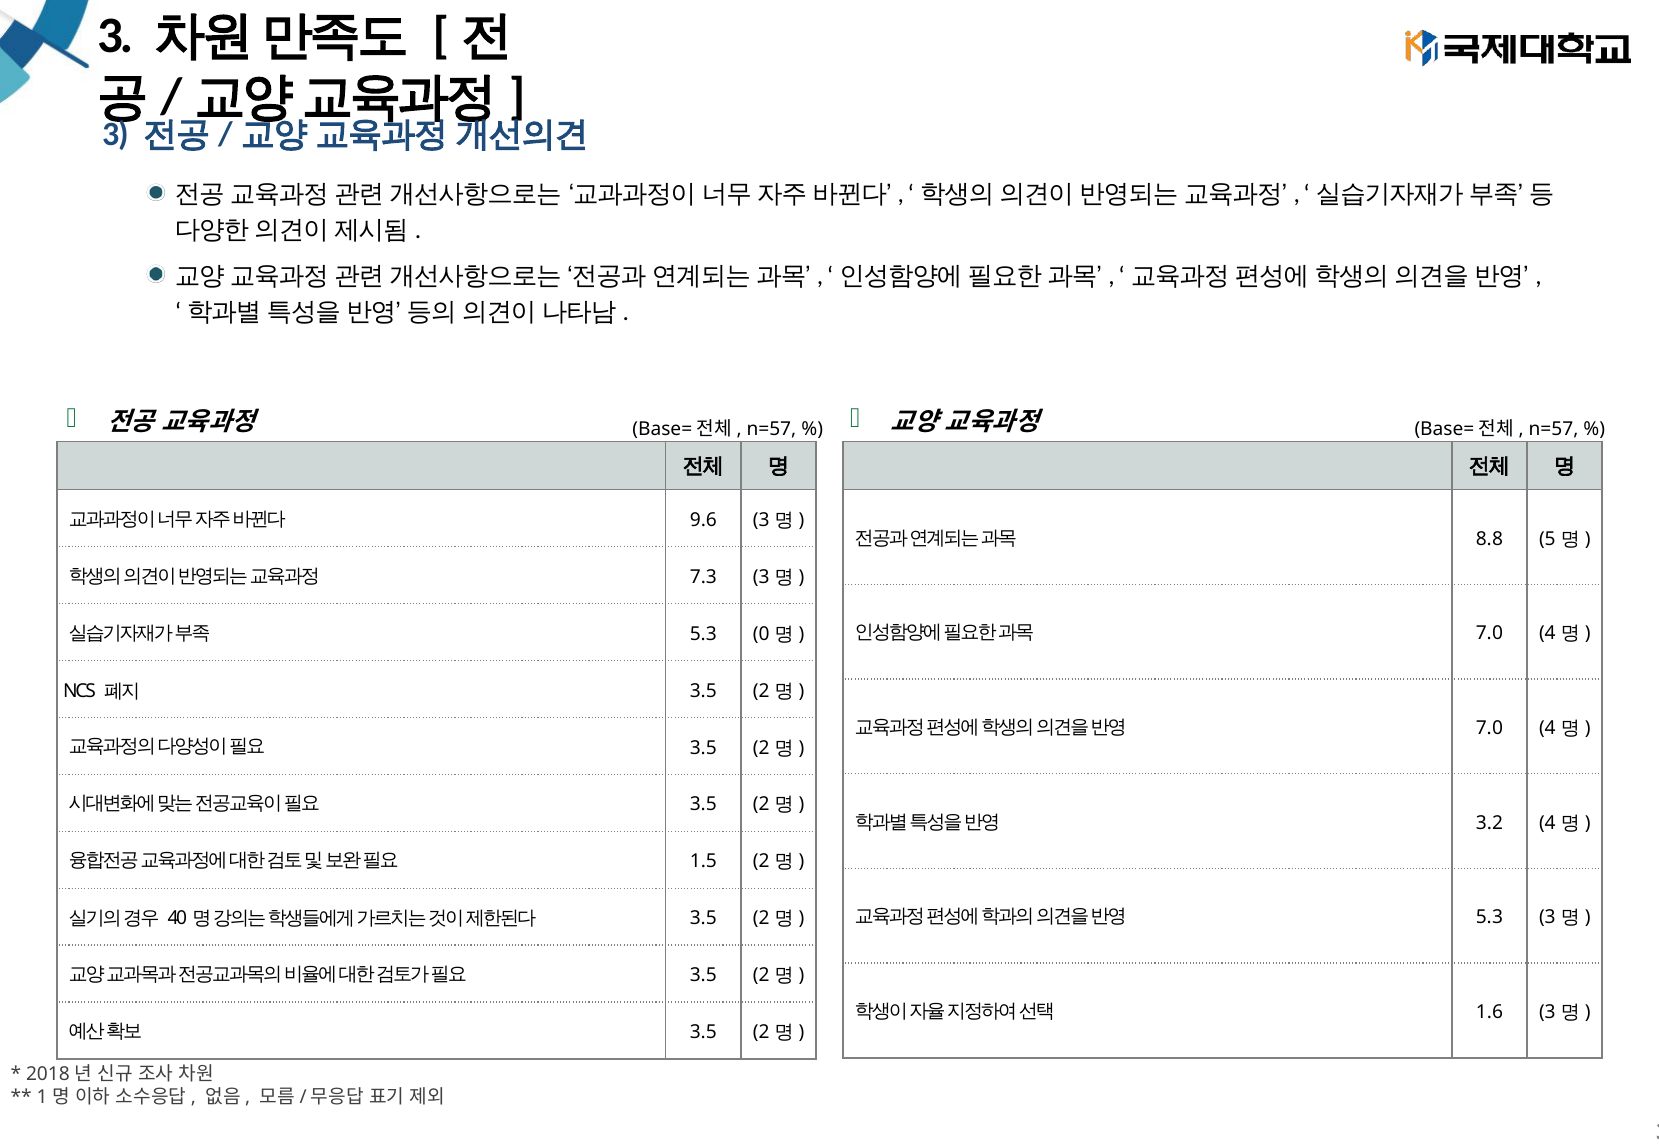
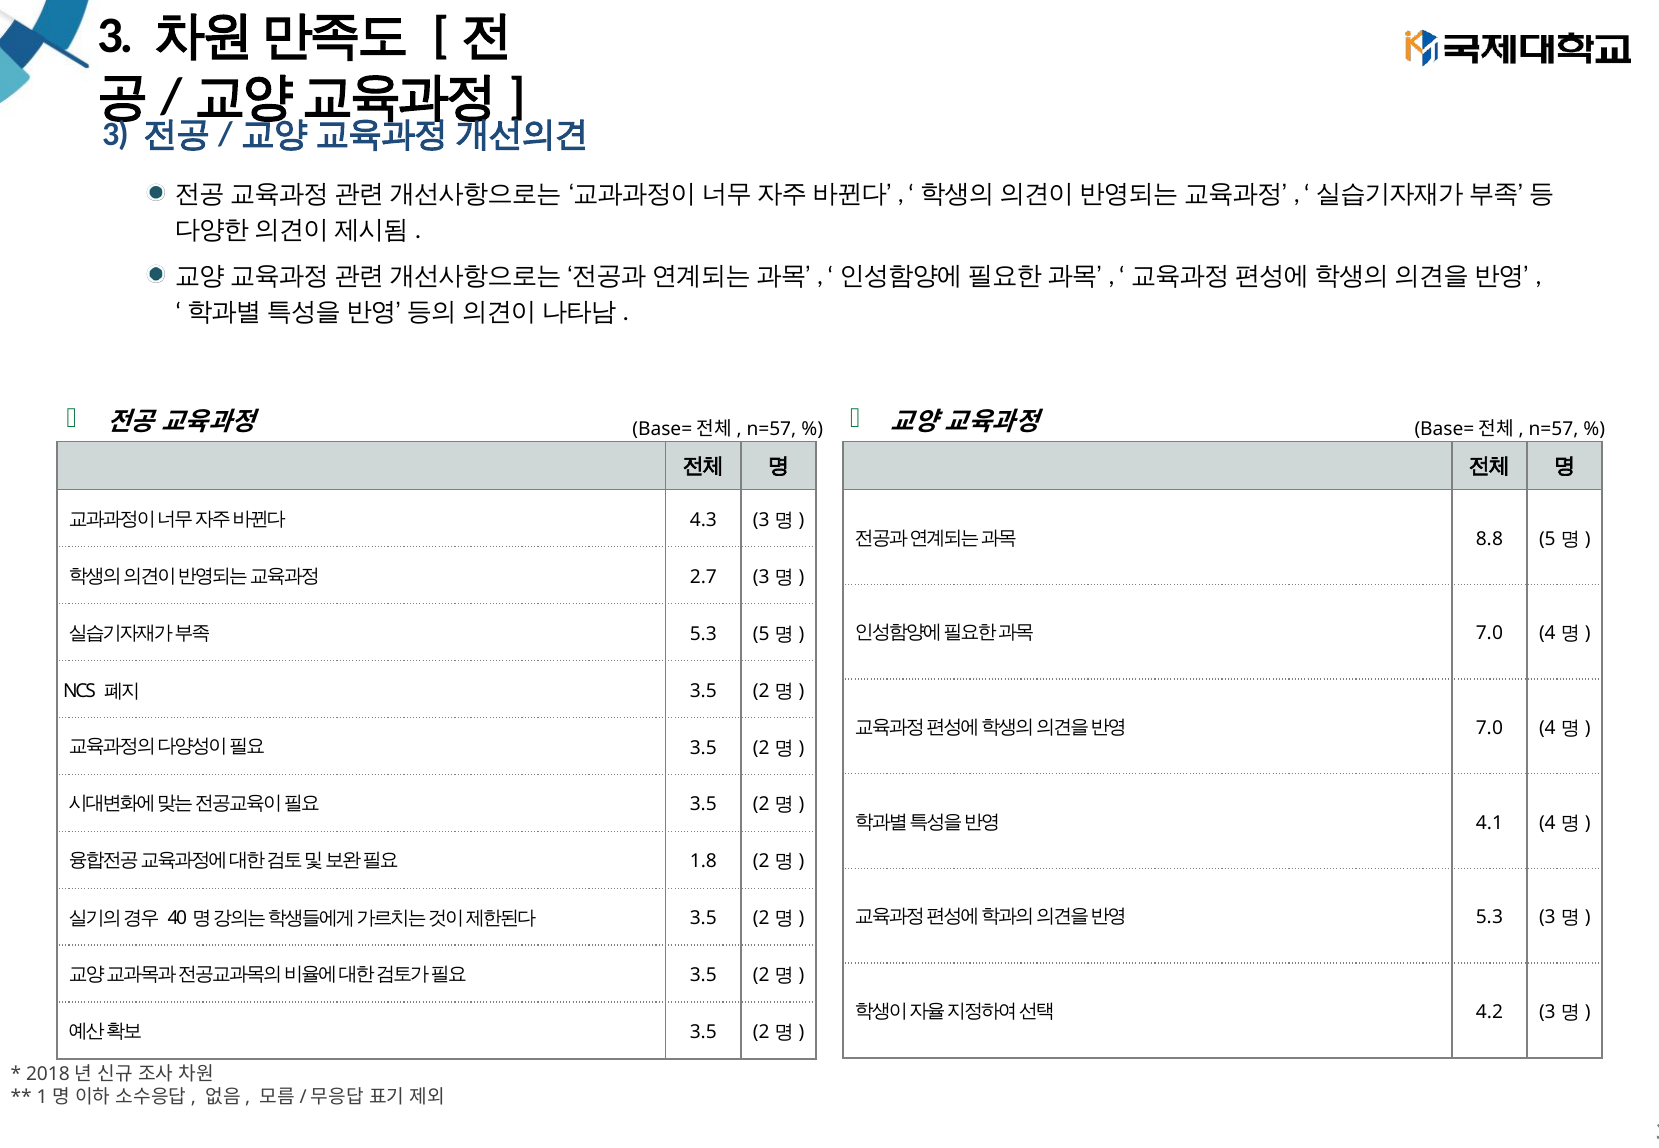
9.6: 9.6 -> 4.3 (703, 520)
7.3: 7.3 -> 2.7 (703, 577)
5.3 0: 0 -> 5 (761, 634)
3.2: 3.2 -> 4.1 (1489, 823)
1.5: 1.5 -> 1.8 (703, 862)
1.6: 1.6 -> 4.2 (1489, 1013)
